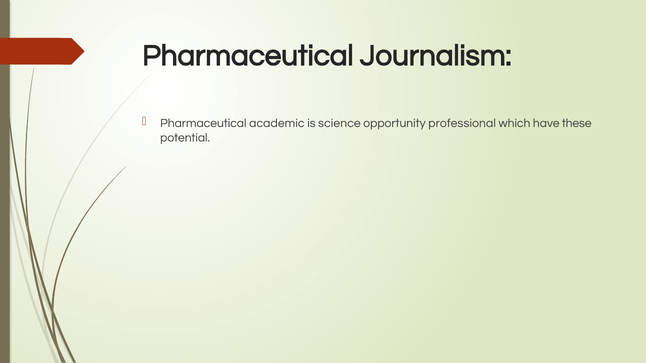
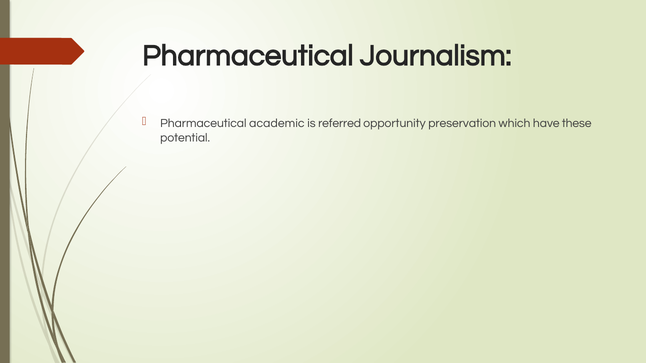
science: science -> referred (340, 124)
professional: professional -> preservation (462, 124)
